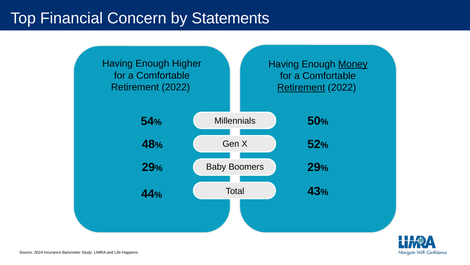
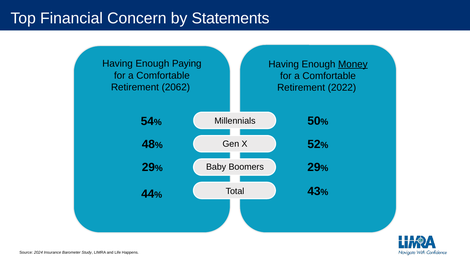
Higher: Higher -> Paying (187, 64)
2022: 2022 -> 2062 (176, 87)
Retirement underline: present -> none (301, 87)
